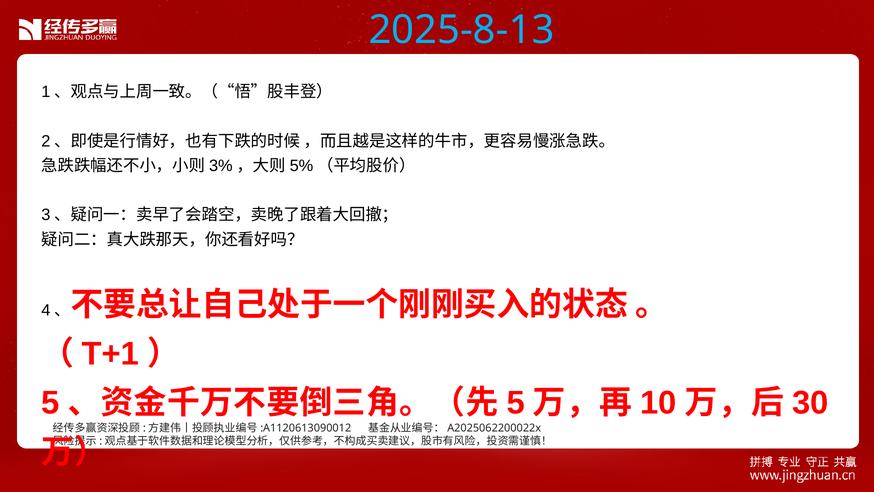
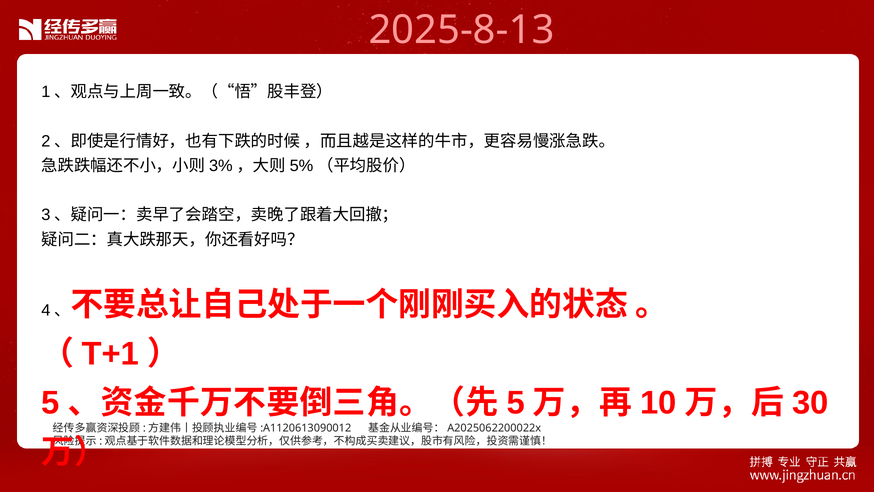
2025-8-13 colour: light blue -> pink (462, 30)
